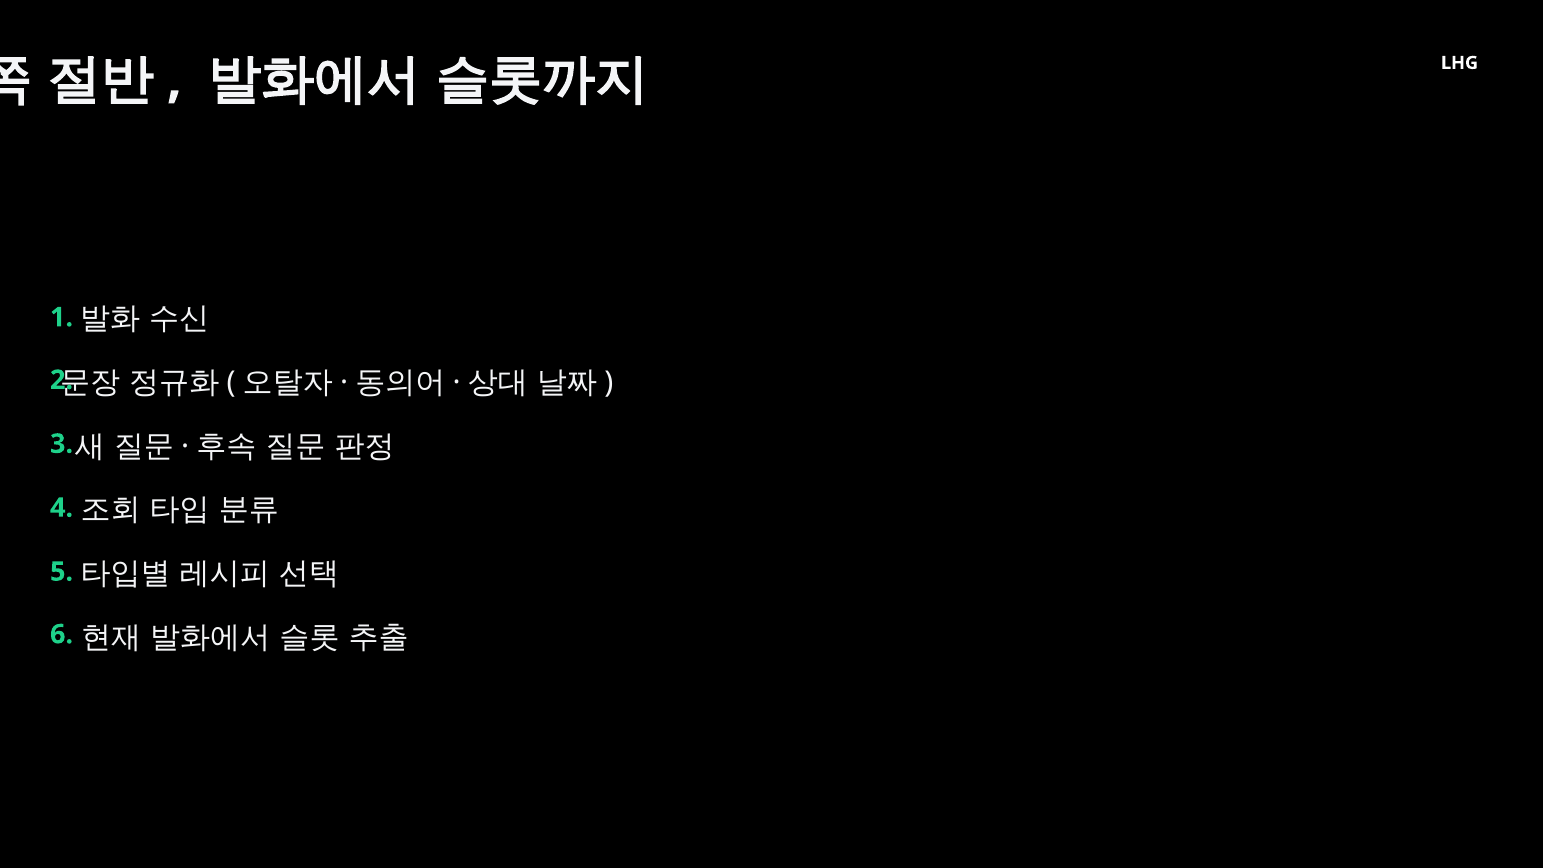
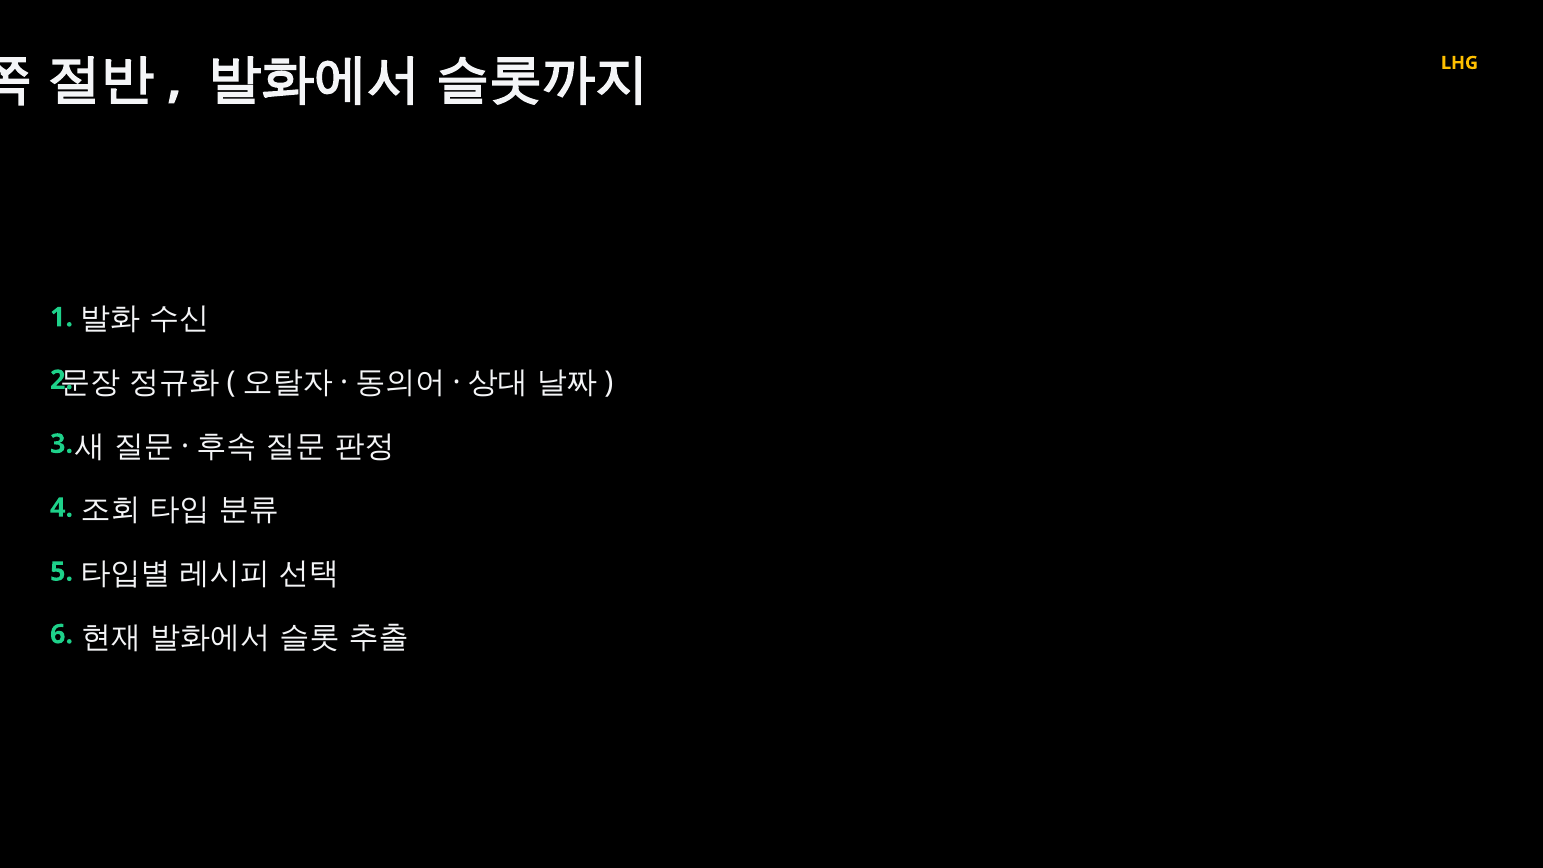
LHG colour: white -> yellow (1460, 63)
